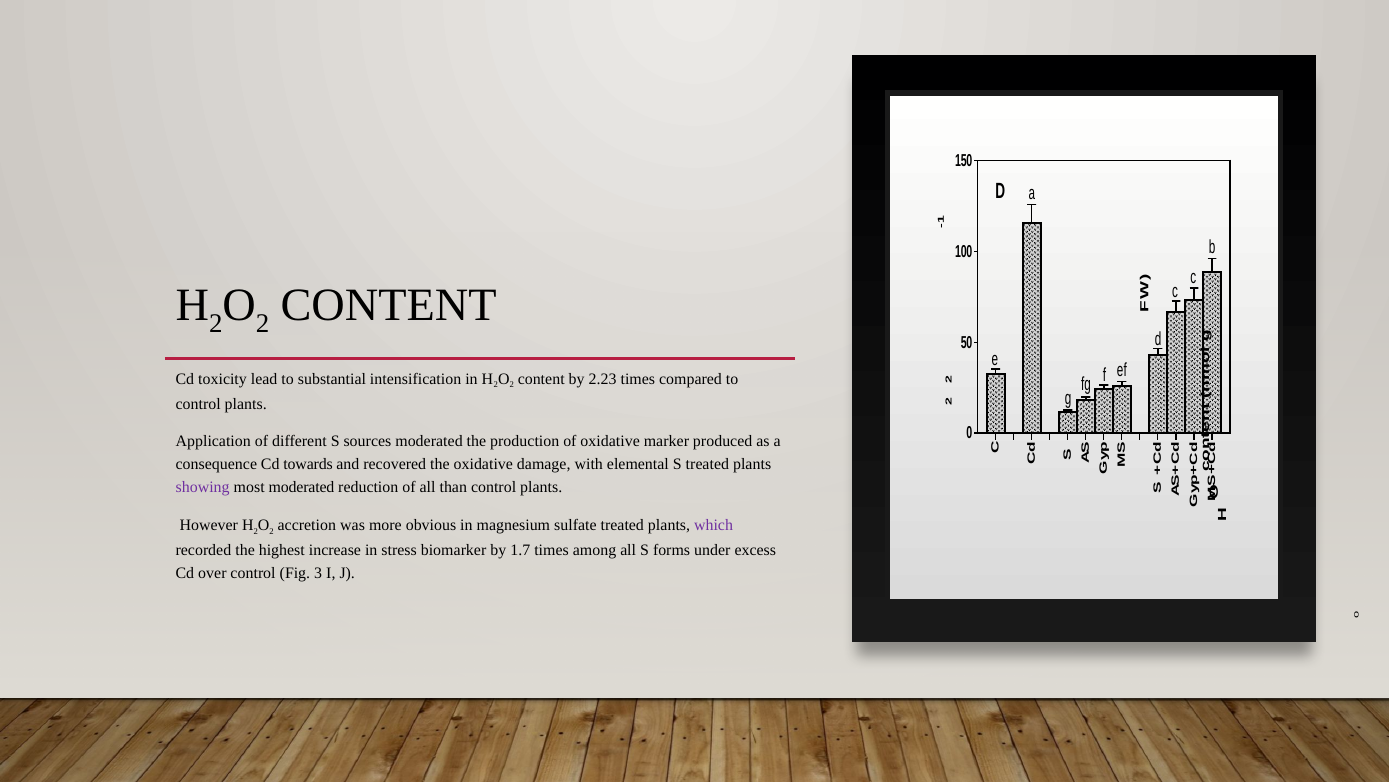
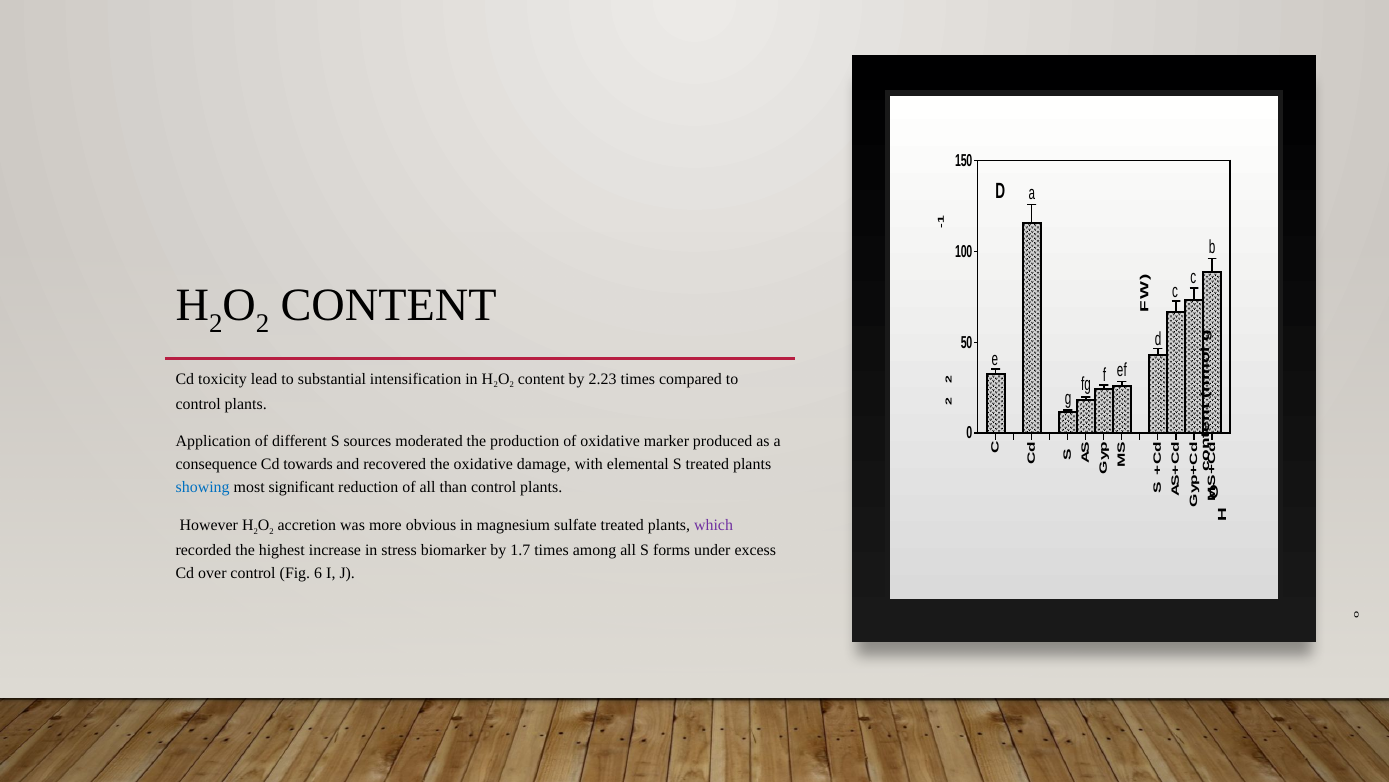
showing colour: purple -> blue (203, 487)
most moderated: moderated -> significant (301, 487)
3: 3 -> 6 (318, 573)
